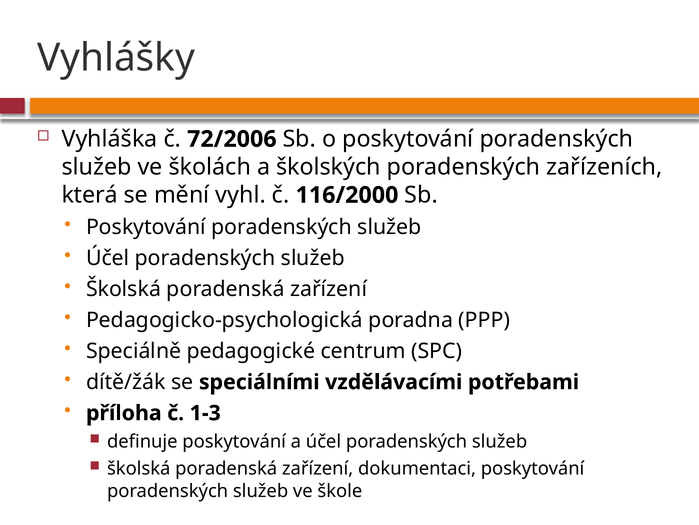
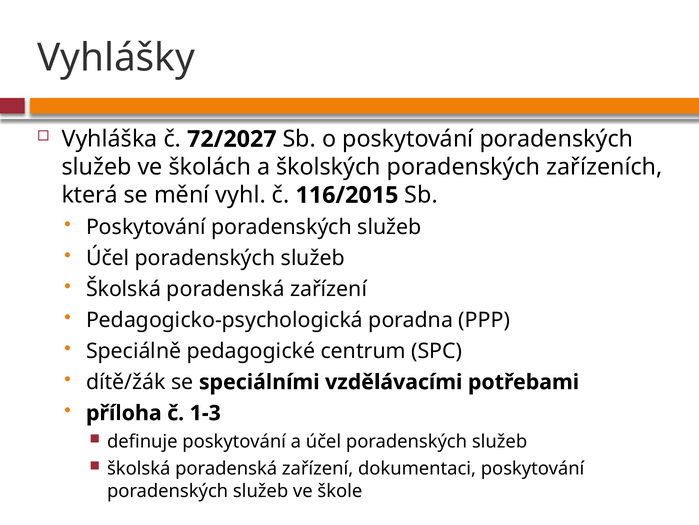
72/2006: 72/2006 -> 72/2027 (232, 139)
116/2000: 116/2000 -> 116/2015 (347, 195)
